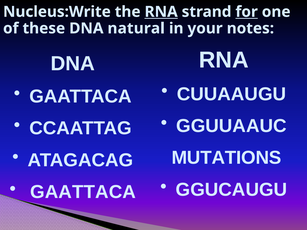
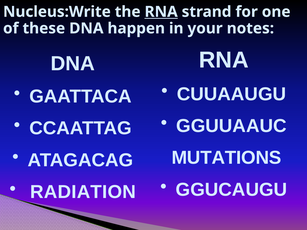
for underline: present -> none (247, 12)
natural: natural -> happen (136, 28)
GAATTACA: GAATTACA -> RADIATION (83, 192)
